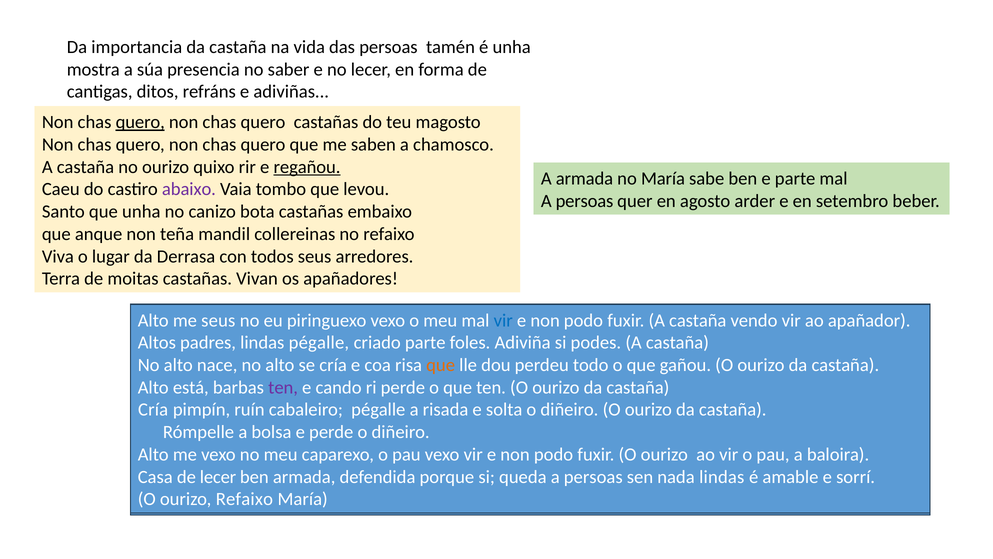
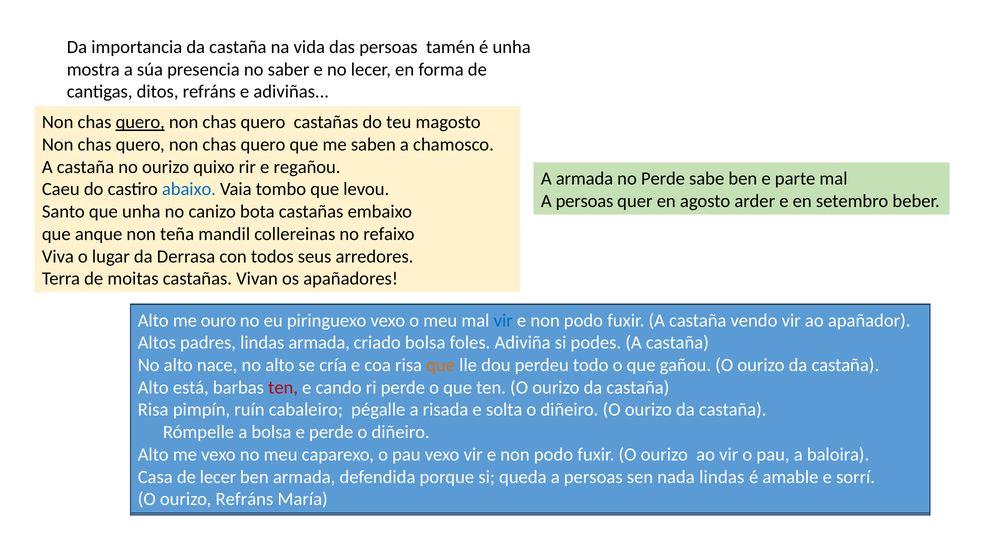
regañou underline: present -> none (307, 167)
no María: María -> Perde (663, 179)
abaixo colour: purple -> blue (189, 189)
me seus: seus -> ouro (219, 320)
lindas pégalle: pégalle -> armada (319, 342)
criado parte: parte -> bolsa (425, 342)
ten colour: purple -> red (283, 387)
Cría: Cría -> Risa (153, 410)
ourizo Refaixo: Refaixo -> Refráns (244, 499)
